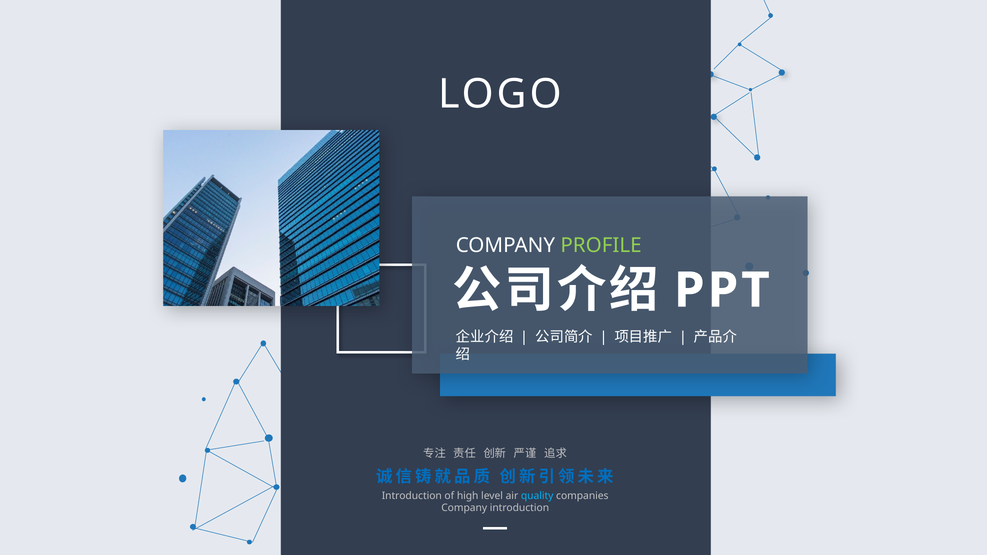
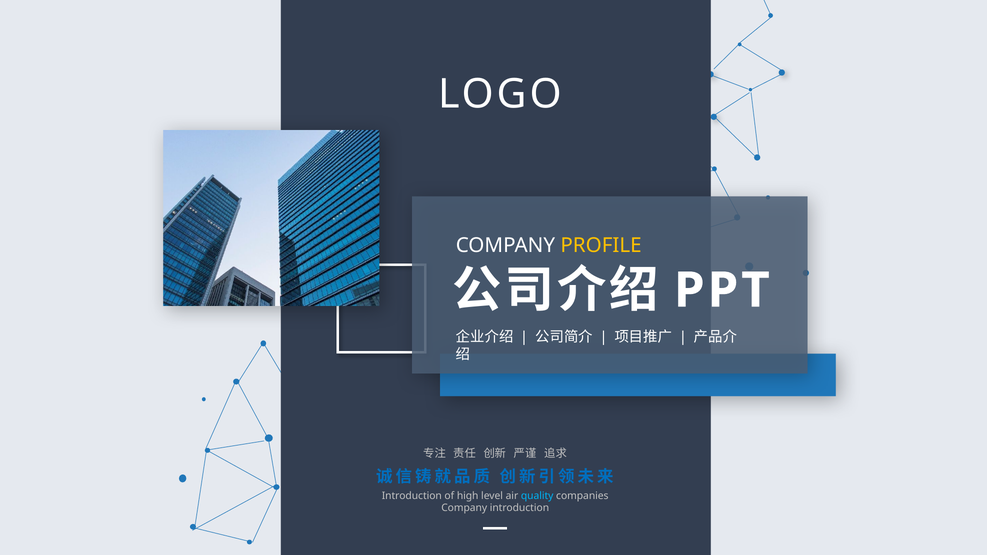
PROFILE colour: light green -> yellow (601, 245)
